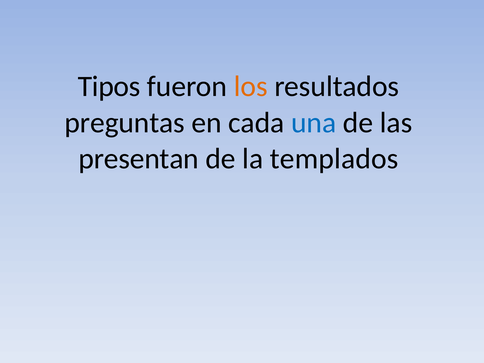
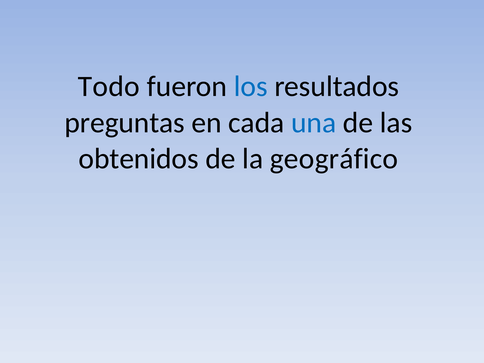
Tipos: Tipos -> Todo (109, 87)
los colour: orange -> blue (251, 87)
presentan: presentan -> obtenidos (139, 159)
templados: templados -> geográfico (334, 159)
